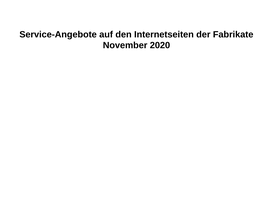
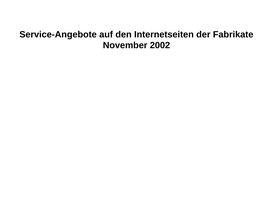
2020: 2020 -> 2002 (160, 45)
